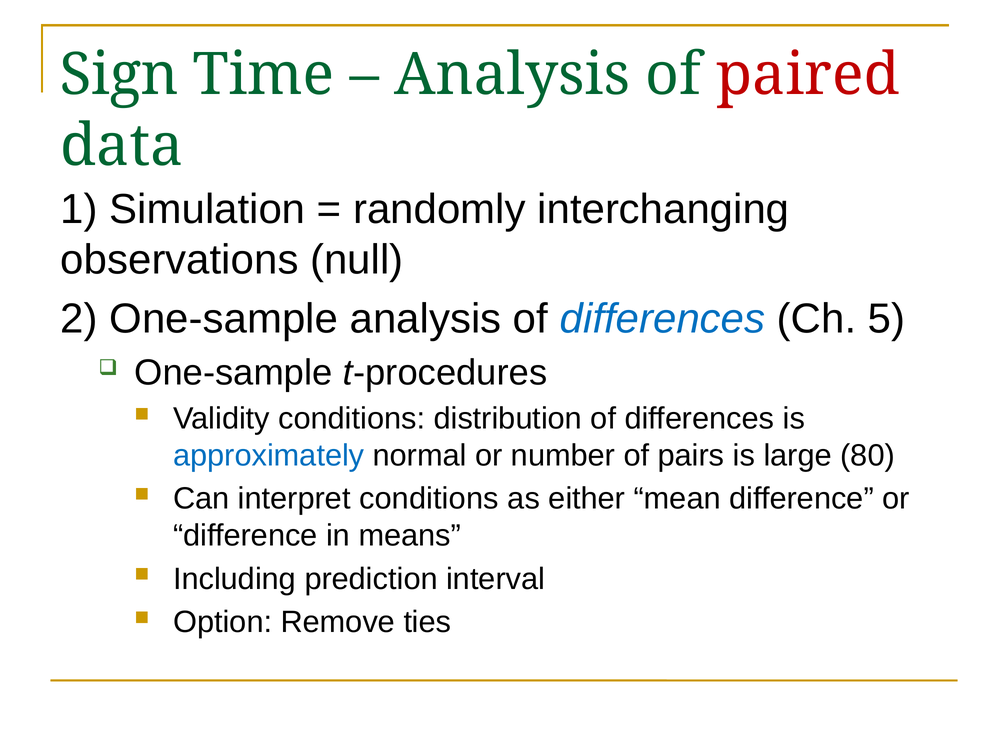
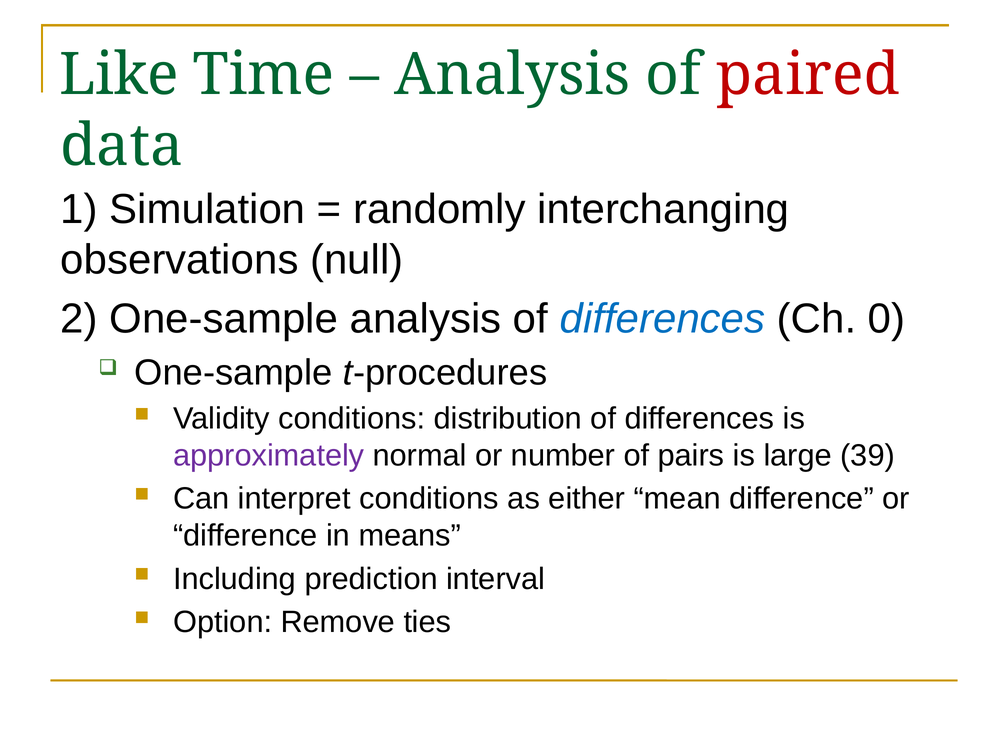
Sign: Sign -> Like (119, 75)
5: 5 -> 0 (887, 319)
approximately colour: blue -> purple (269, 456)
80: 80 -> 39 (868, 456)
